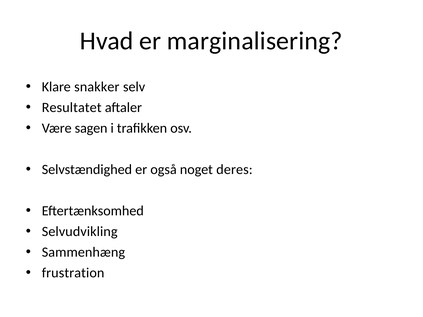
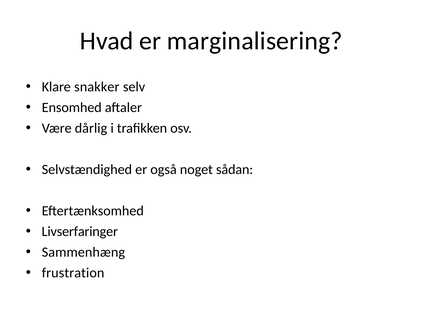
Resultatet: Resultatet -> Ensomhed (72, 108)
sagen: sagen -> dårlig (91, 128)
deres: deres -> sådan (235, 170)
Selvudvikling: Selvudvikling -> Livserfaringer (80, 232)
